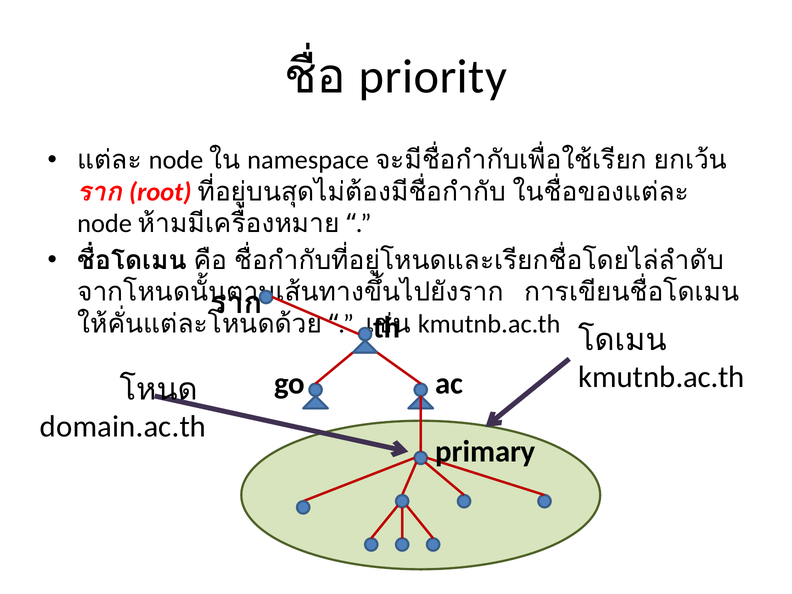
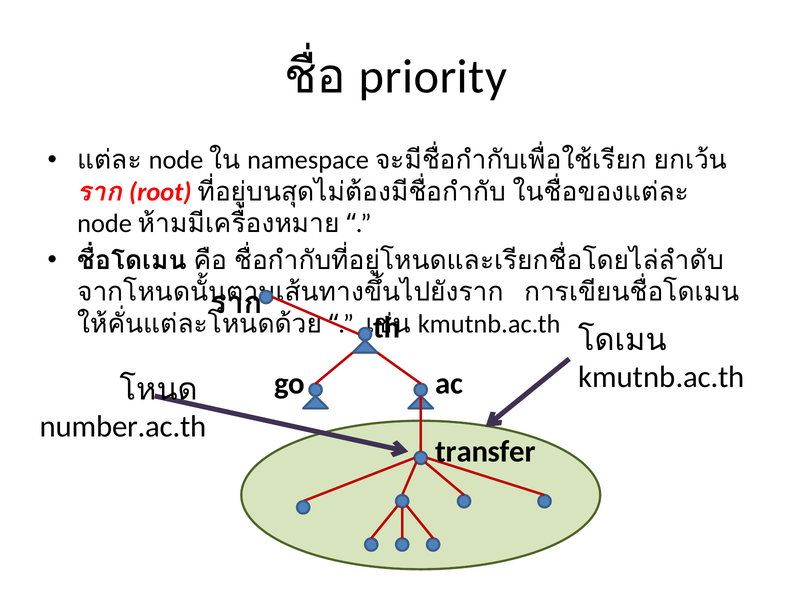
domain.ac.th: domain.ac.th -> number.ac.th (123, 427)
primary: primary -> transfer (486, 451)
